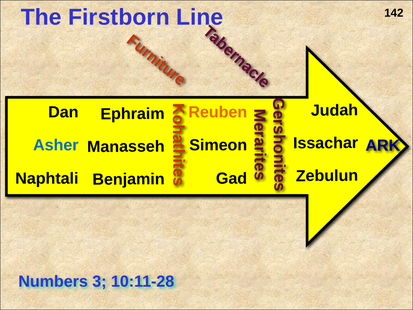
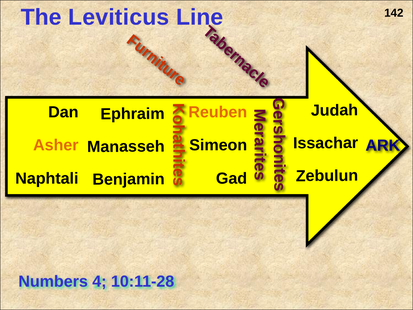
Firstborn: Firstborn -> Leviticus (119, 17)
Asher colour: blue -> orange (56, 145)
3: 3 -> 4 (99, 281)
